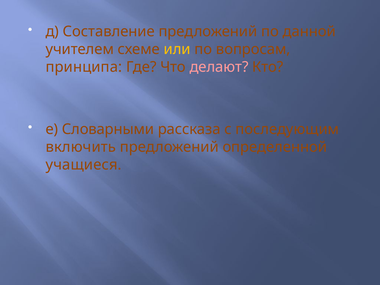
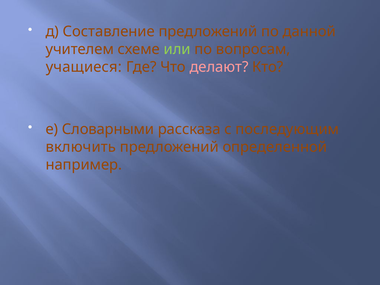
или colour: yellow -> light green (177, 49)
принципа: принципа -> учащиеся (84, 67)
учащиеся: учащиеся -> например (84, 165)
